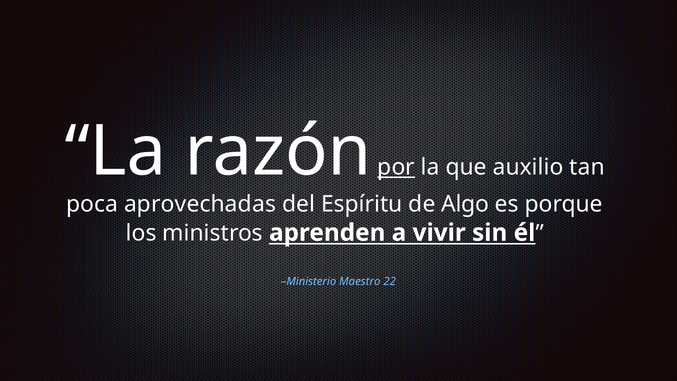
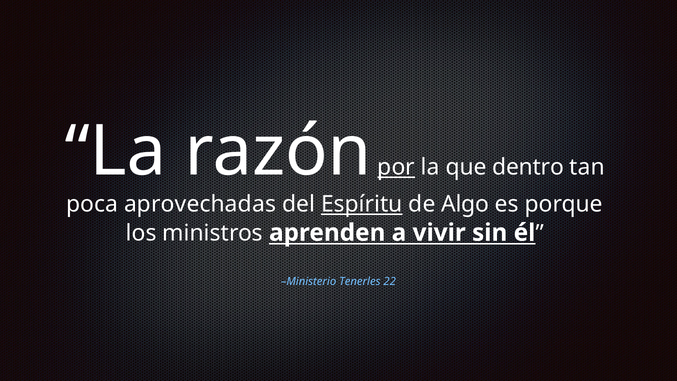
auxilio: auxilio -> dentro (528, 167)
Espíritu underline: none -> present (362, 204)
Maestro: Maestro -> Tenerles (360, 282)
